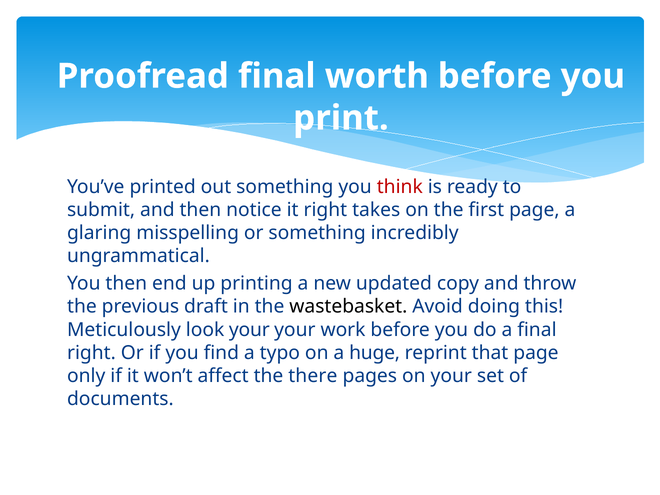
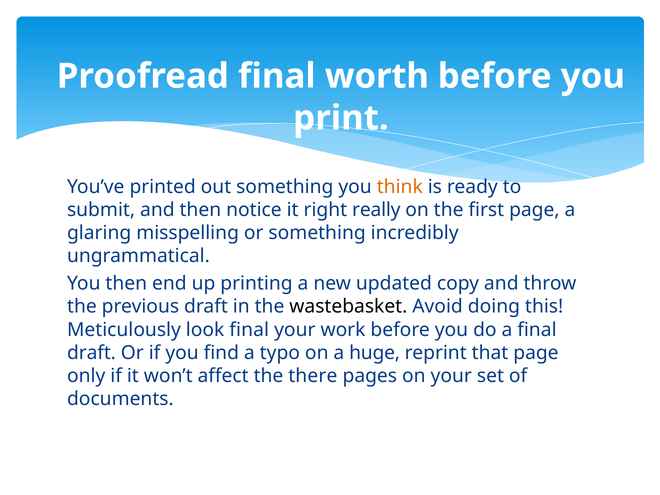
think colour: red -> orange (400, 187)
takes: takes -> really (376, 210)
look your: your -> final (249, 330)
right: right -> draft (91, 353)
